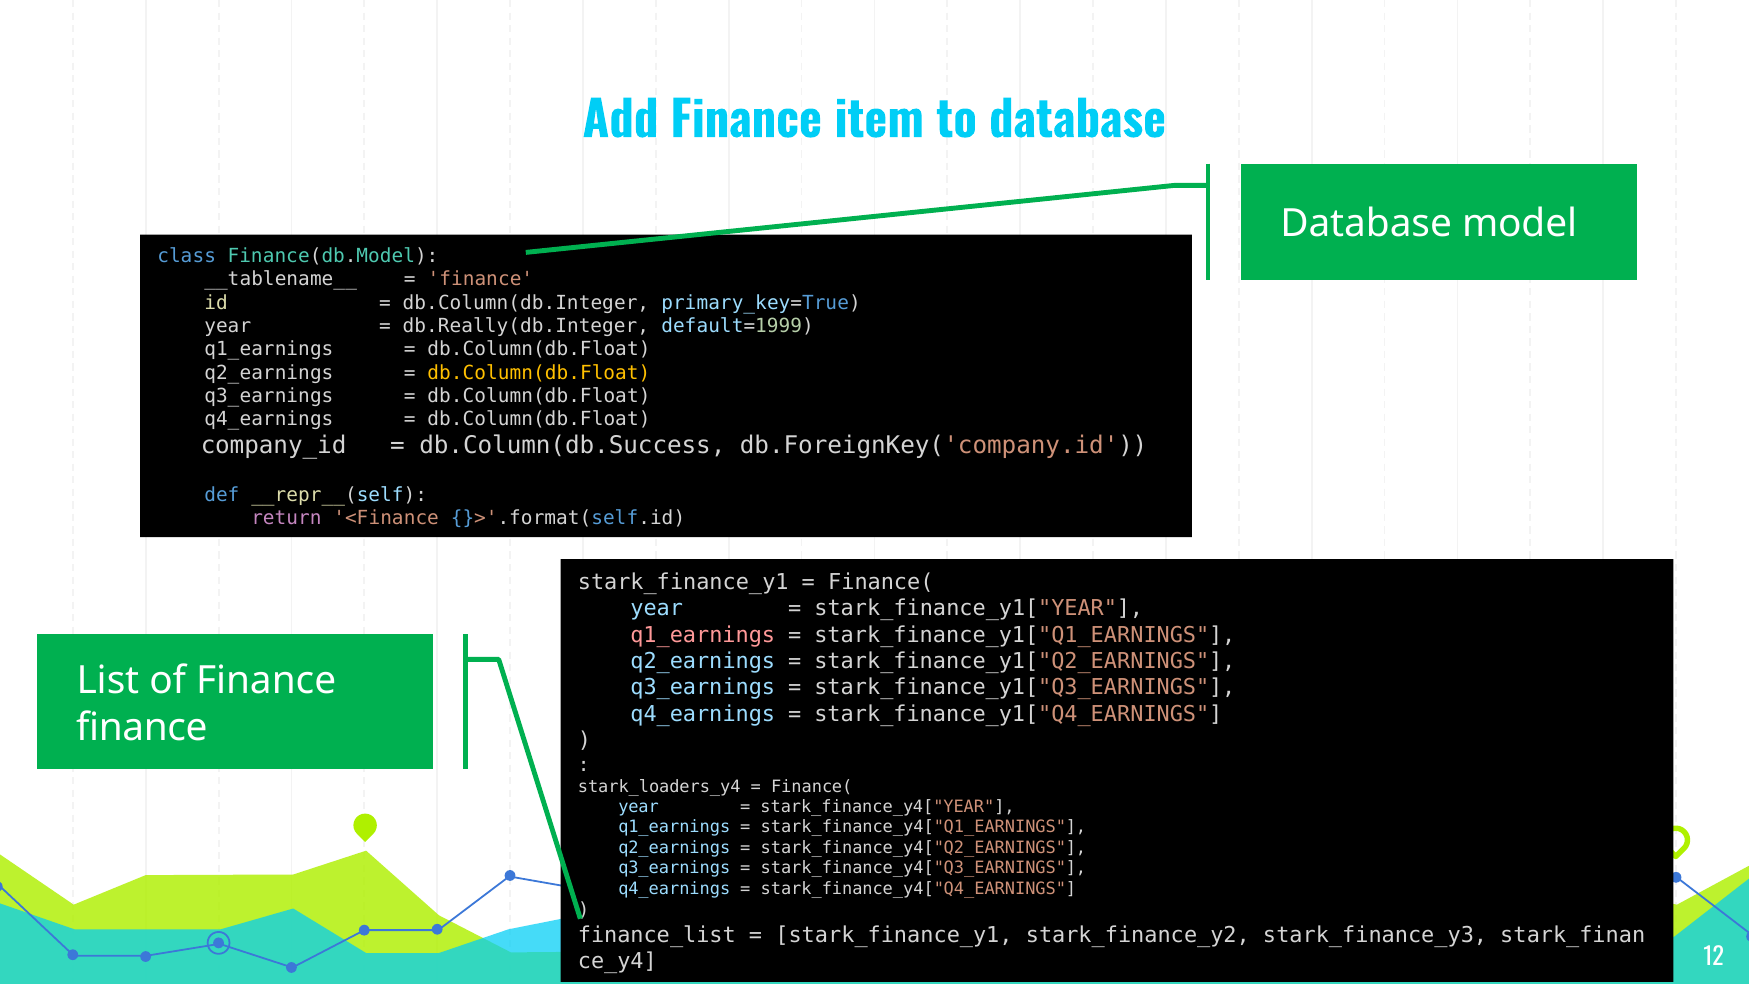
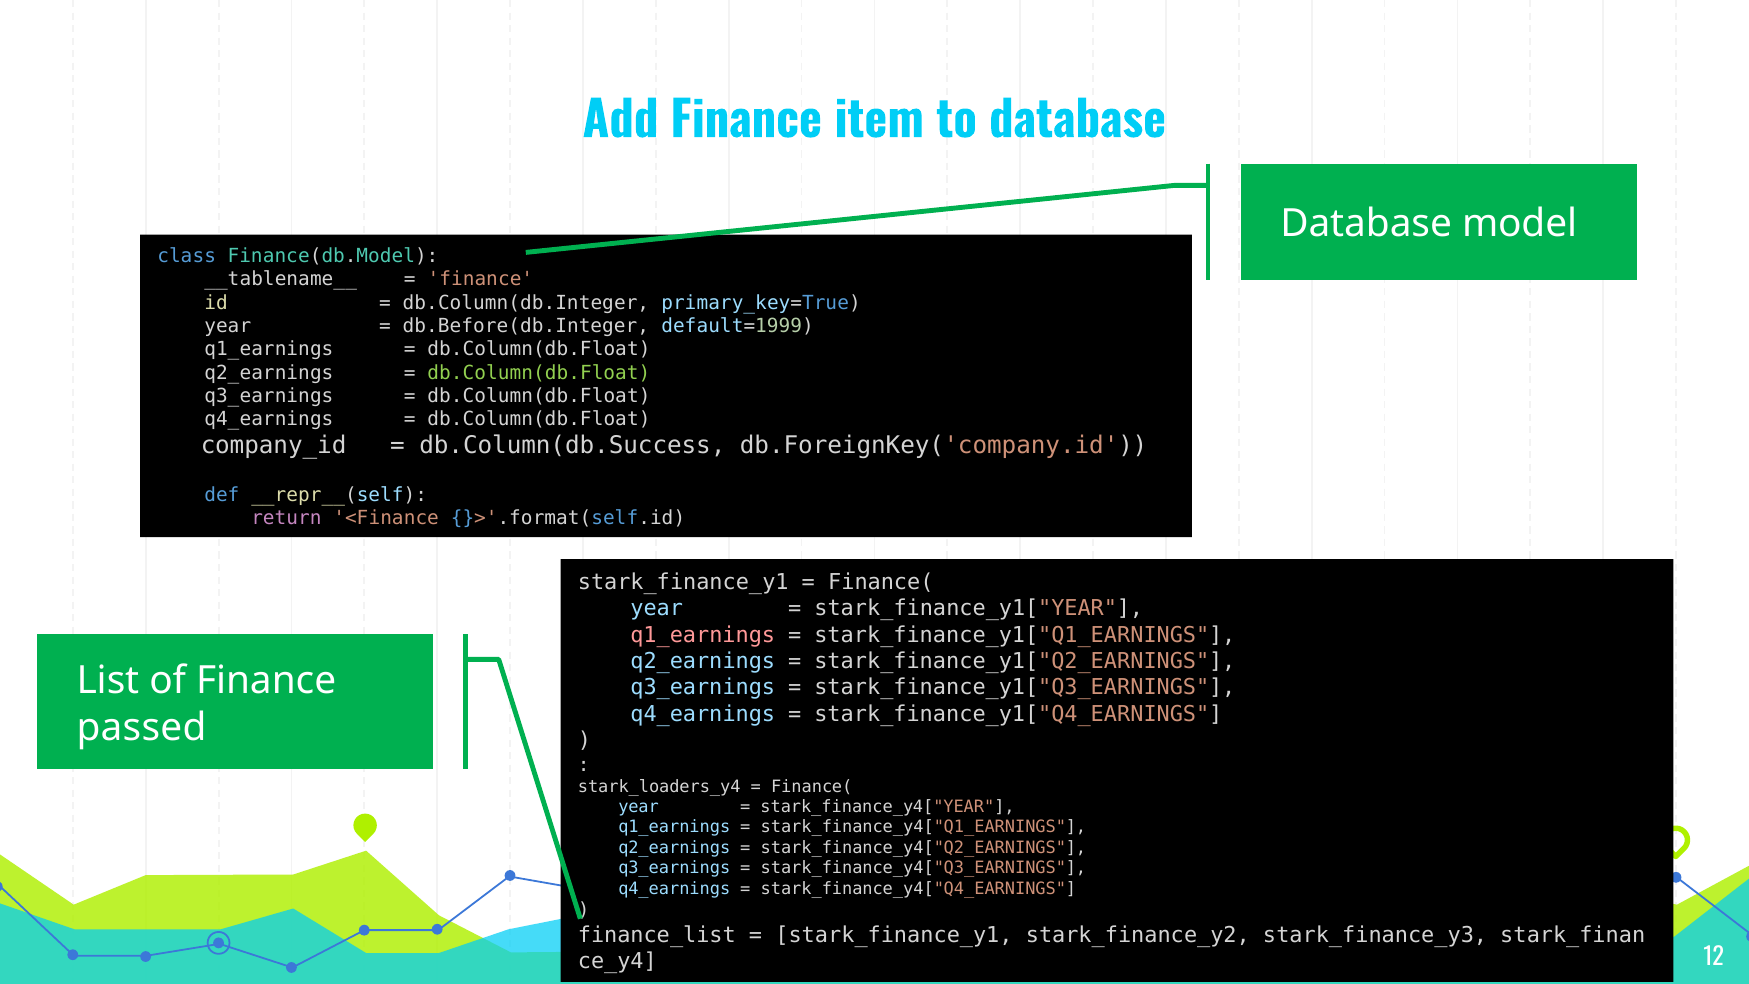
db.Really(db.Integer: db.Really(db.Integer -> db.Before(db.Integer (526, 326)
db.Column(db.Float colour: yellow -> light green (539, 373)
finance: finance -> passed (142, 728)
